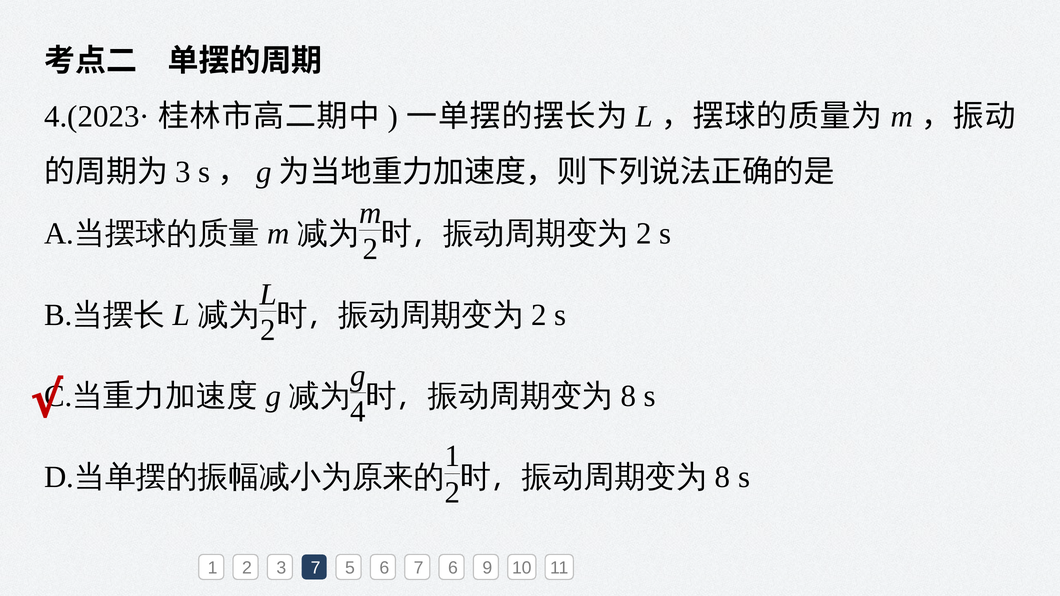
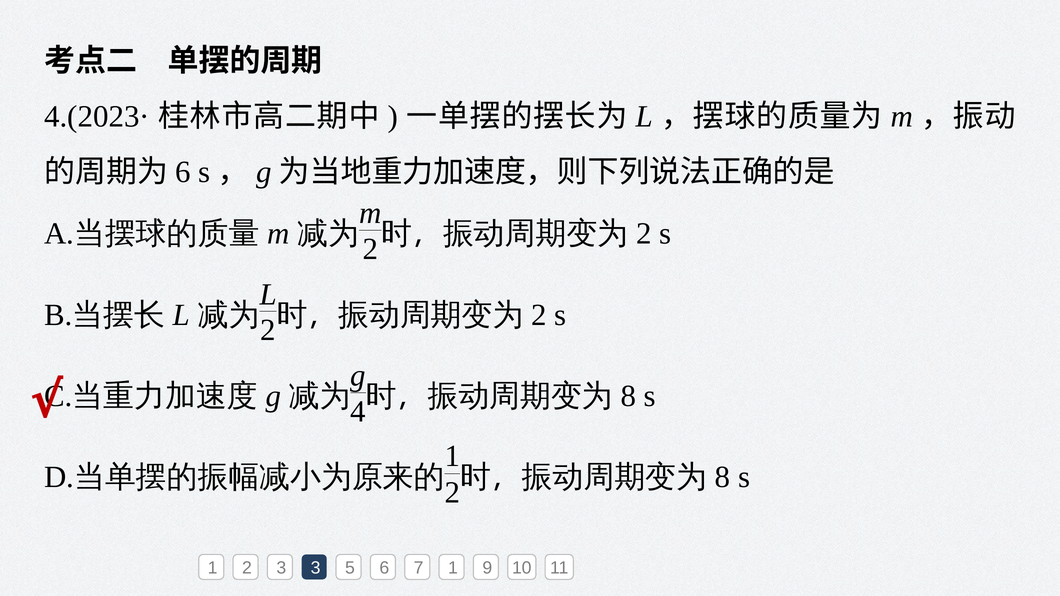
3: 3 -> 6 (183, 172)
3 7: 7 -> 3 (316, 569)
7 6: 6 -> 1 (453, 569)
